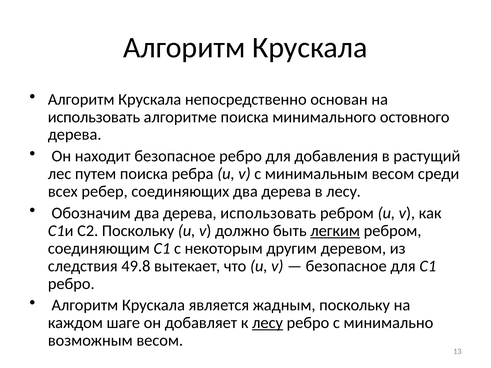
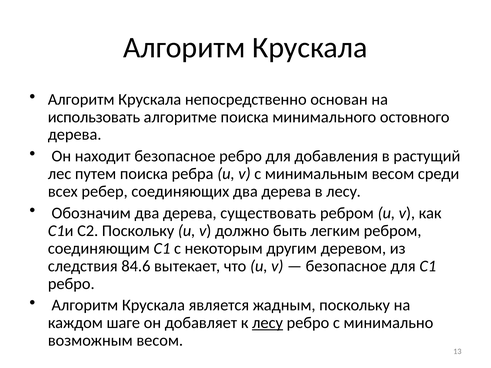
дерева использовать: использовать -> существовать (268, 213)
легким underline: present -> none (335, 231)
49.8: 49.8 -> 84.6 (136, 266)
